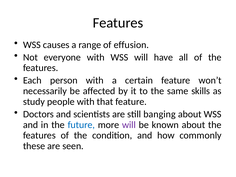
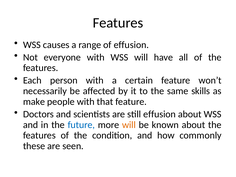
study: study -> make (34, 102)
still banging: banging -> effusion (160, 114)
will colour: purple -> orange (129, 125)
